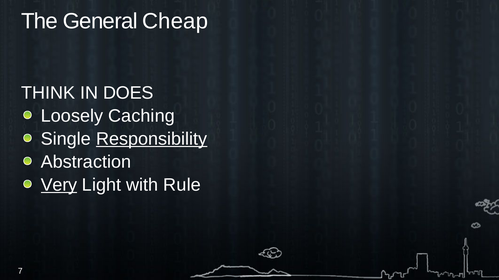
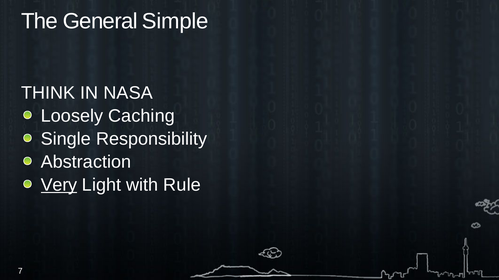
Cheap: Cheap -> Simple (175, 21)
DOES: DOES -> NASA (128, 93)
Responsibility underline: present -> none (152, 139)
